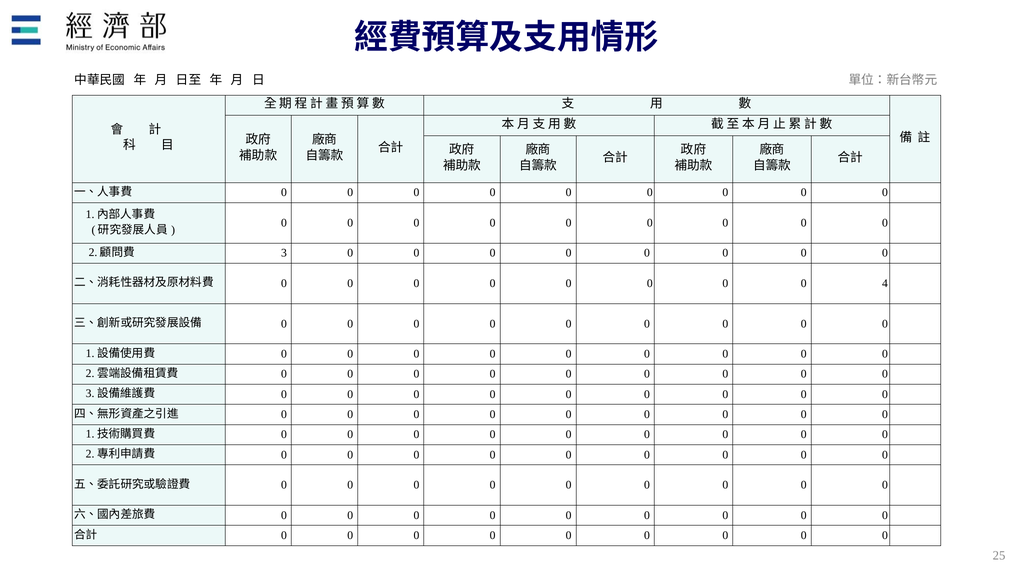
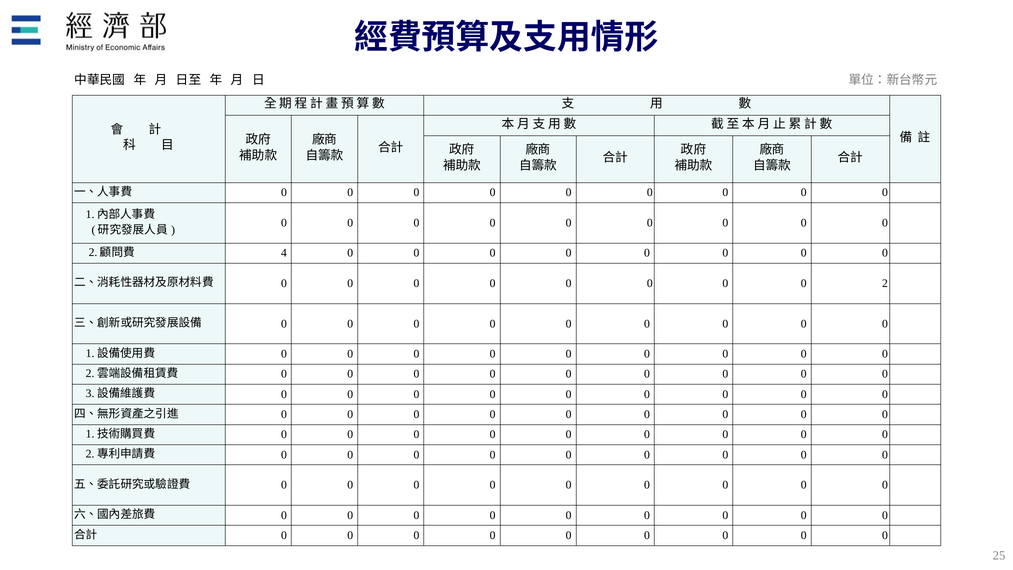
3: 3 -> 4 (284, 253)
4: 4 -> 2 (885, 283)
